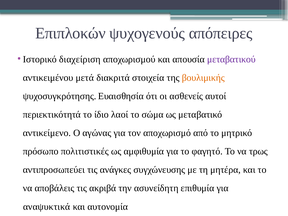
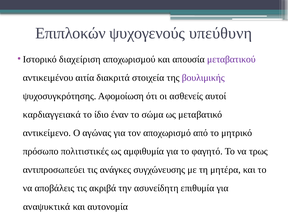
απόπειρες: απόπειρες -> υπεύθυνη (221, 33)
μετά: μετά -> αιτία (85, 78)
βουλιμικής colour: orange -> purple (203, 78)
Ευαισθησία: Ευαισθησία -> Αφομοίωση (121, 96)
περιεκτικότητά: περιεκτικότητά -> καρδιαγγειακά (52, 115)
λαοί: λαοί -> έναν (120, 115)
